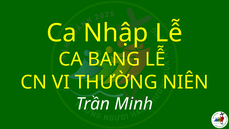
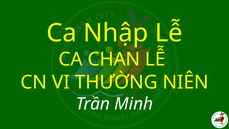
BANG: BANG -> CHAN (114, 59)
